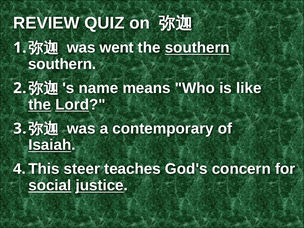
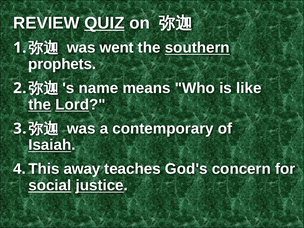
QUIZ underline: none -> present (104, 23)
southern: southern -> prophets (62, 64)
steer: steer -> away (82, 169)
